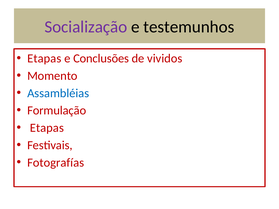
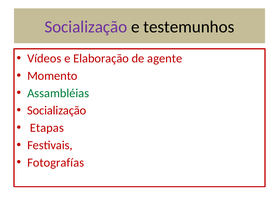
Etapas: Etapas -> Vídeos (44, 59)
Conclusões: Conclusões -> Elaboração (101, 59)
vividos: vividos -> agente (165, 59)
Assambléias colour: blue -> green (58, 93)
Formulação: Formulação -> Socialização (57, 111)
